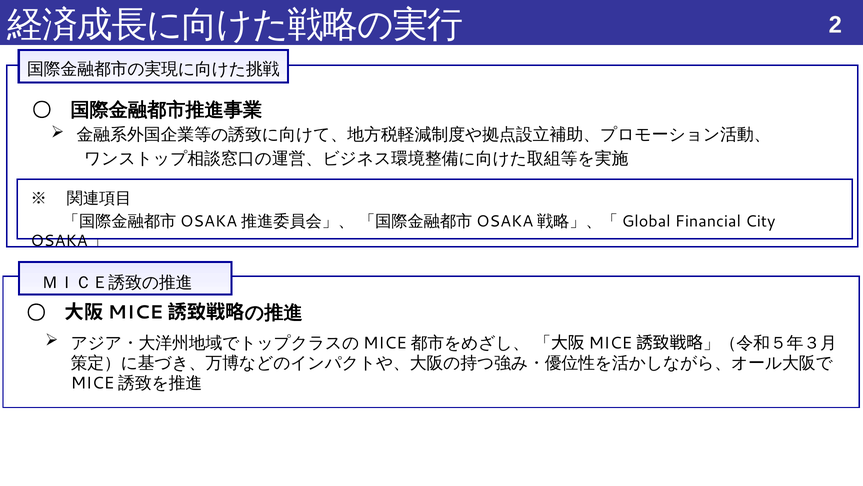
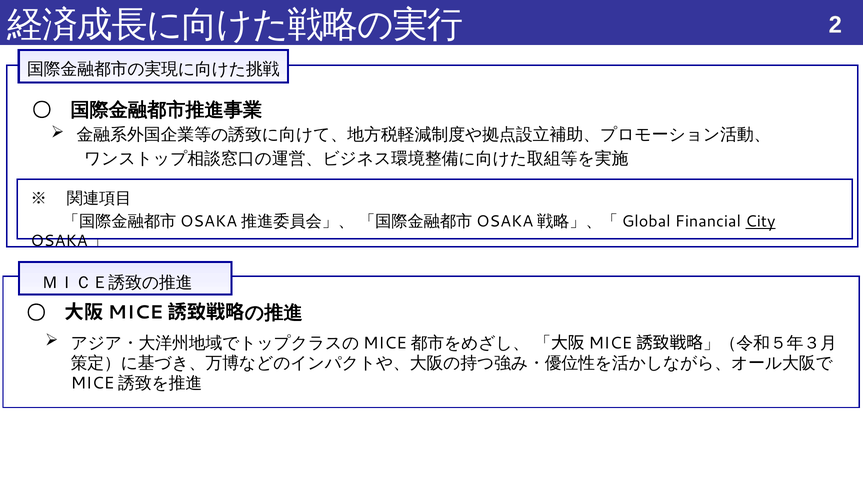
City underline: none -> present (760, 221)
